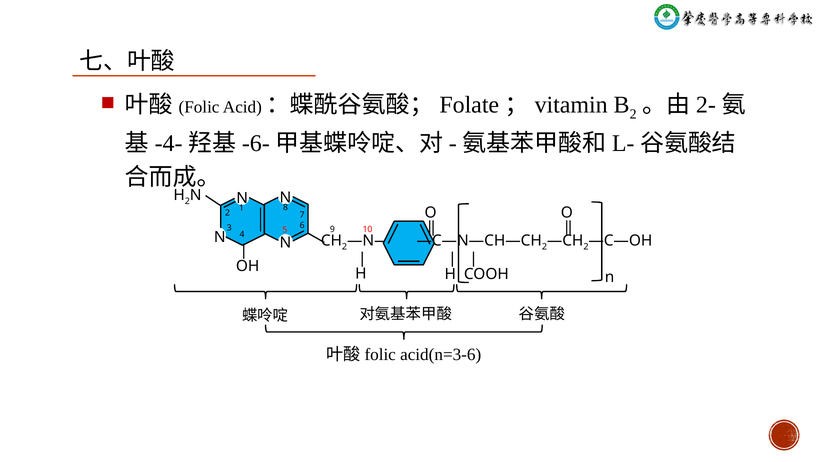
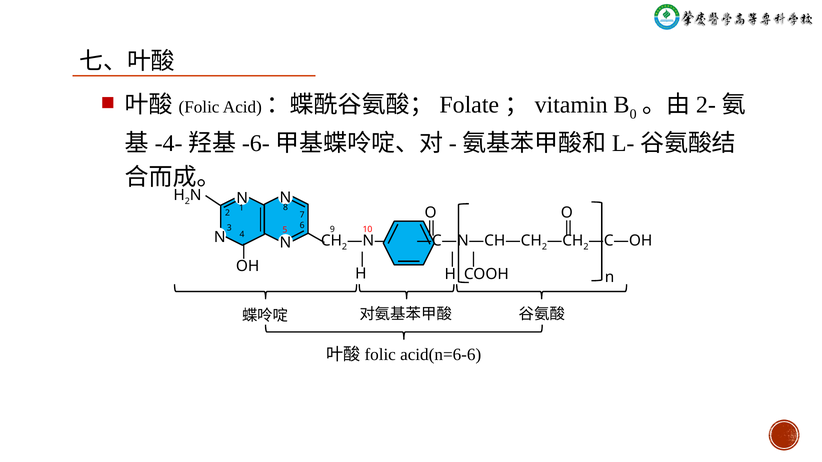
2: 2 -> 0 (633, 114)
acid(n=3-6: acid(n=3-6 -> acid(n=6-6 (441, 355)
